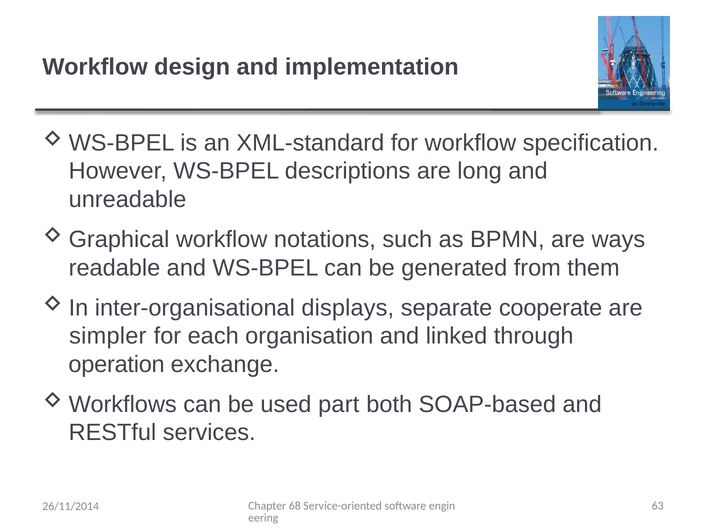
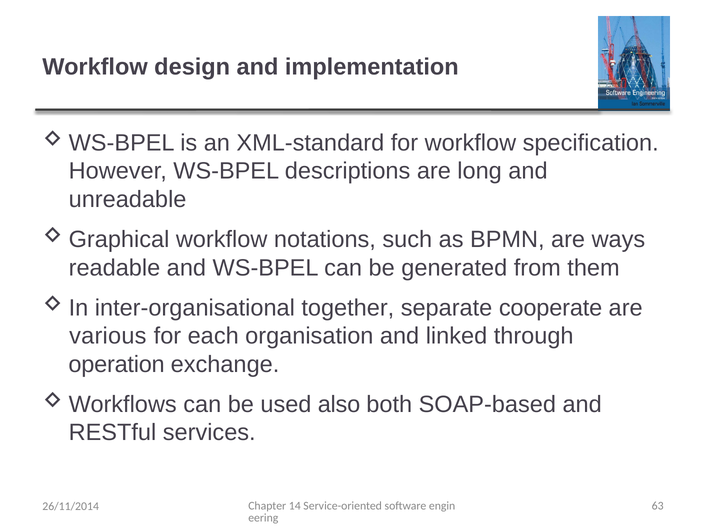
displays: displays -> together (348, 308)
simpler: simpler -> various (108, 336)
part: part -> also (339, 404)
68: 68 -> 14 (295, 506)
